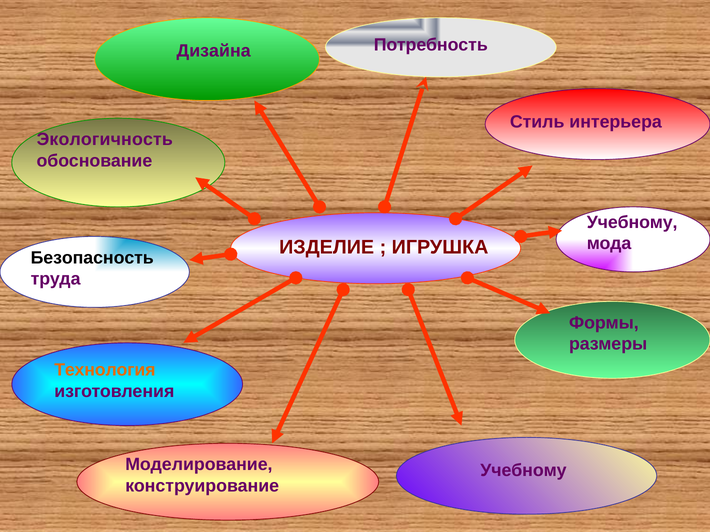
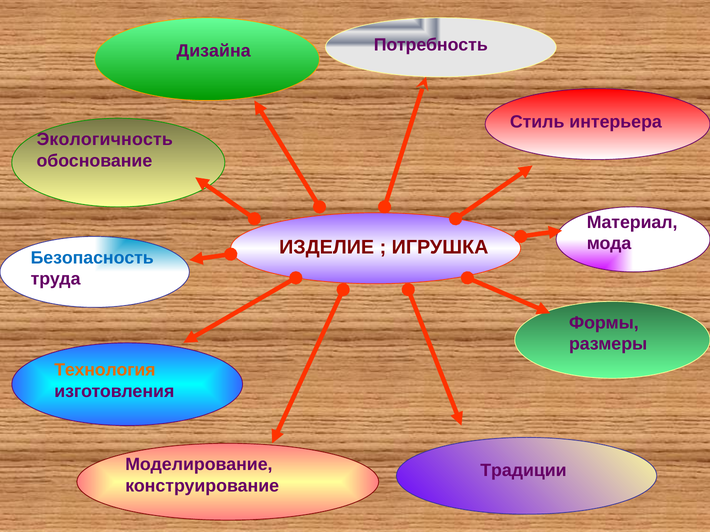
Учебному: Учебному -> Материал (632, 222)
Безопасность colour: black -> blue (92, 258)
Учебному: Учебному -> Традиции (523, 471)
